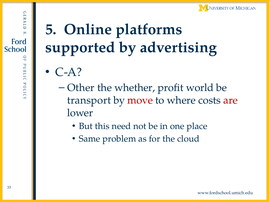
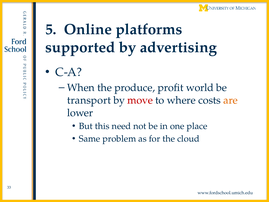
Other: Other -> When (81, 88)
whether: whether -> produce (135, 88)
are colour: red -> orange (231, 100)
